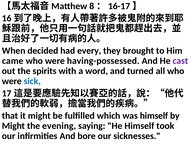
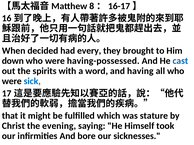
came: came -> down (13, 61)
cast colour: purple -> blue (180, 61)
turned: turned -> having (140, 71)
was himself: himself -> stature (154, 116)
Might: Might -> Christ (13, 126)
